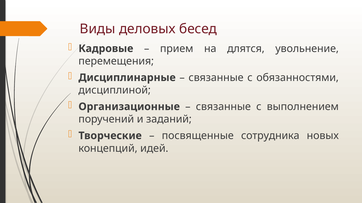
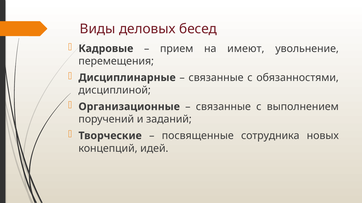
длятся: длятся -> имеют (246, 49)
